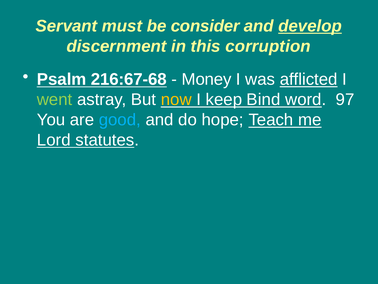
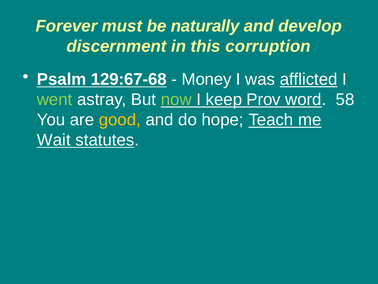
Servant: Servant -> Forever (67, 26)
consider: consider -> naturally (205, 26)
develop underline: present -> none (310, 26)
216:67-68: 216:67-68 -> 129:67-68 (129, 79)
now colour: yellow -> light green (176, 99)
Bind: Bind -> Prov (264, 99)
97: 97 -> 58 (345, 99)
good colour: light blue -> yellow (120, 120)
Lord: Lord -> Wait (54, 140)
